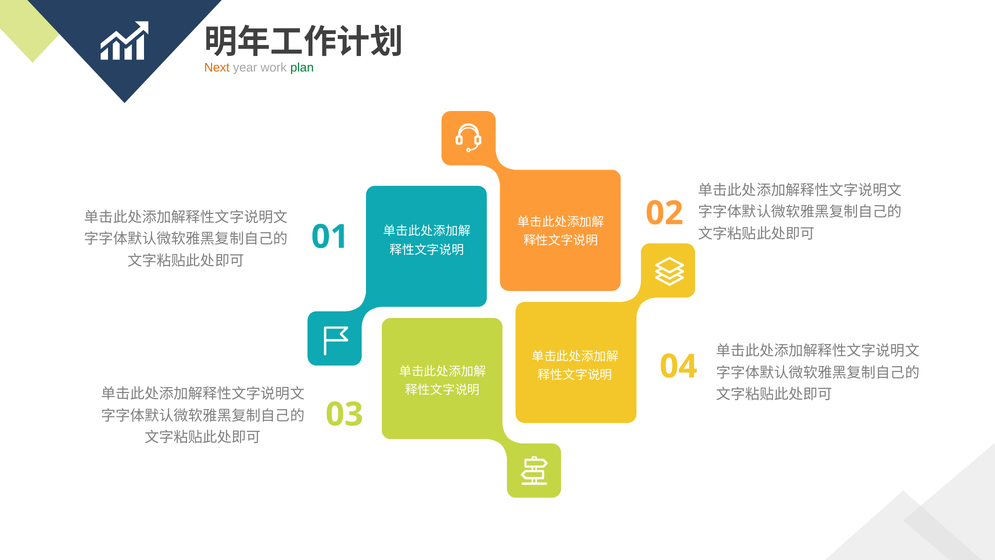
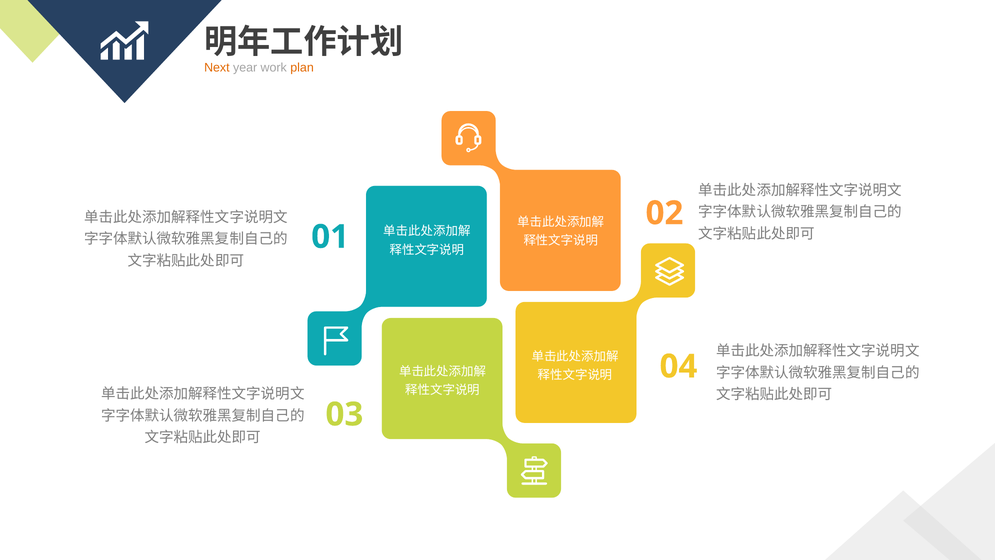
plan colour: green -> orange (302, 68)
